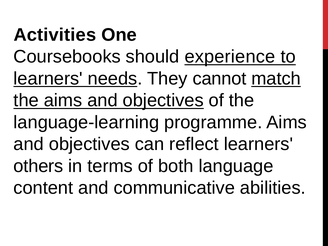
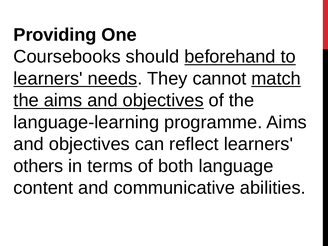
Activities: Activities -> Providing (55, 35)
experience: experience -> beforehand (230, 57)
